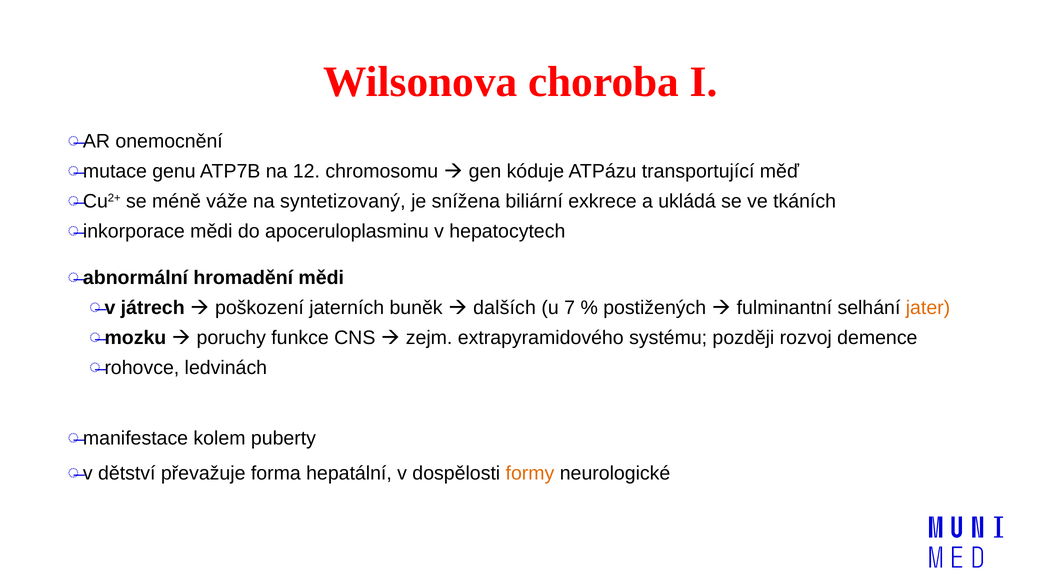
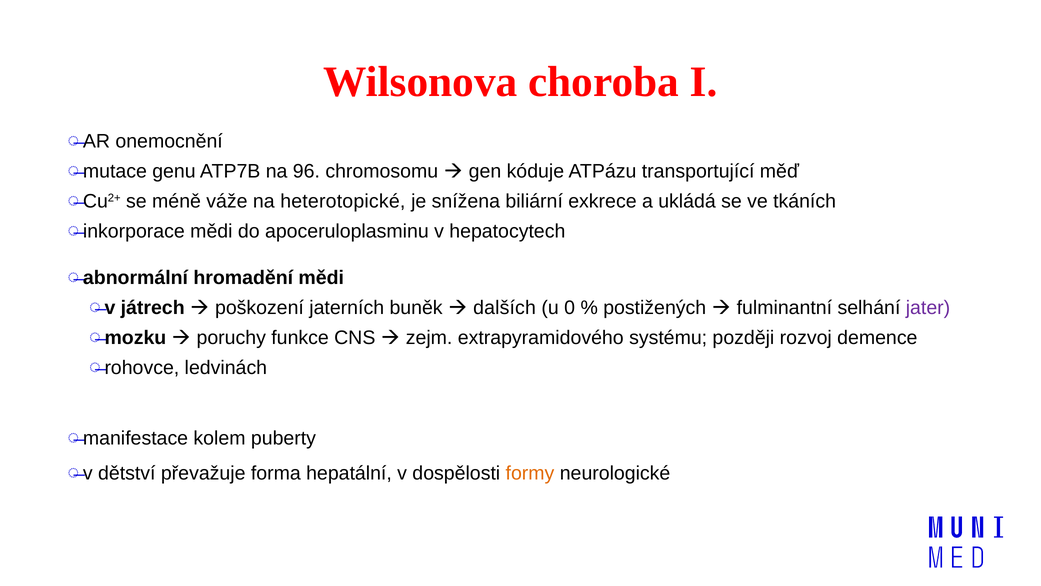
12: 12 -> 96 (306, 171)
syntetizovaný: syntetizovaný -> heterotopické (343, 201)
7: 7 -> 0 (570, 308)
jater colour: orange -> purple (928, 308)
